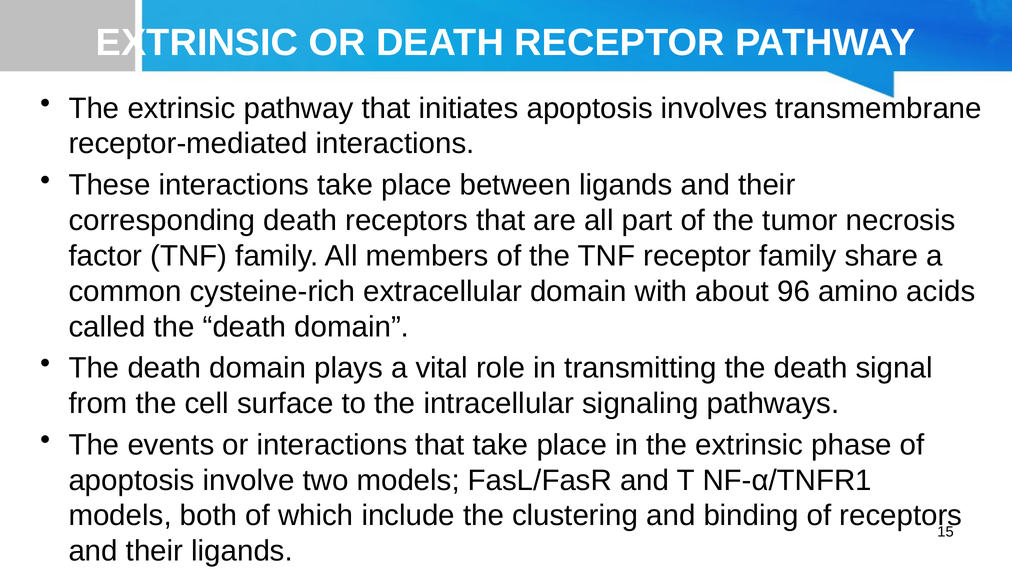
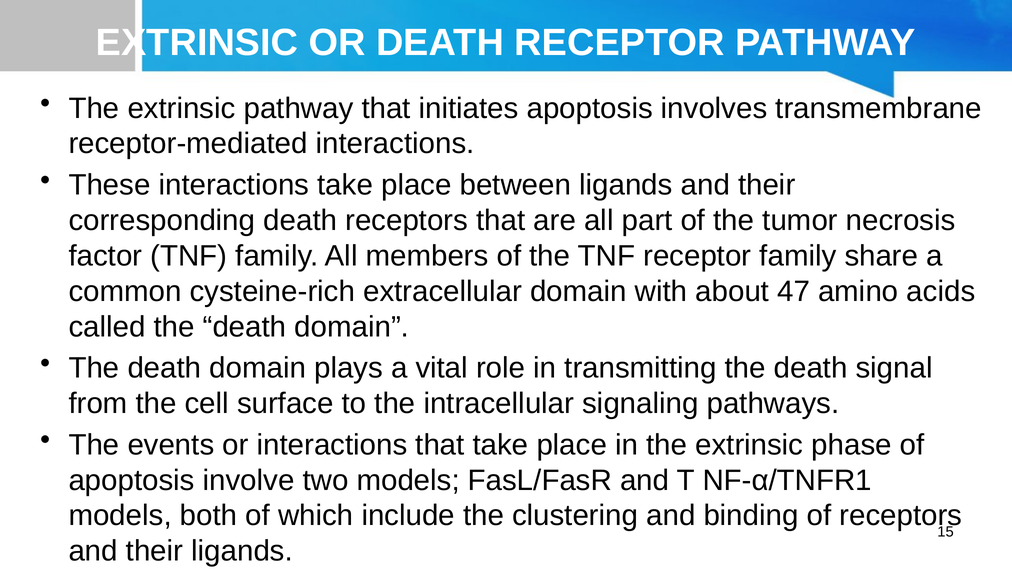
96: 96 -> 47 (794, 291)
